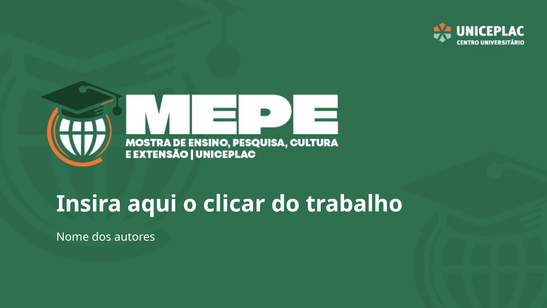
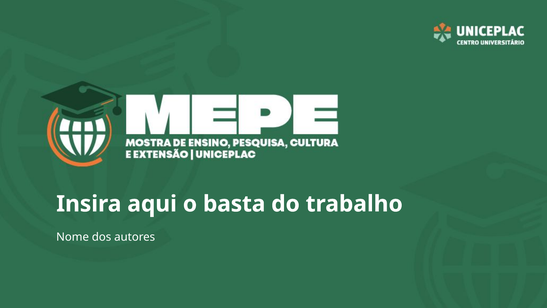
clicar: clicar -> basta (234, 204)
